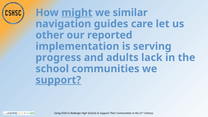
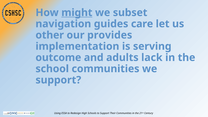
similar: similar -> subset (130, 13)
reported: reported -> provides (110, 35)
progress: progress -> outcome (58, 58)
support underline: present -> none (58, 80)
